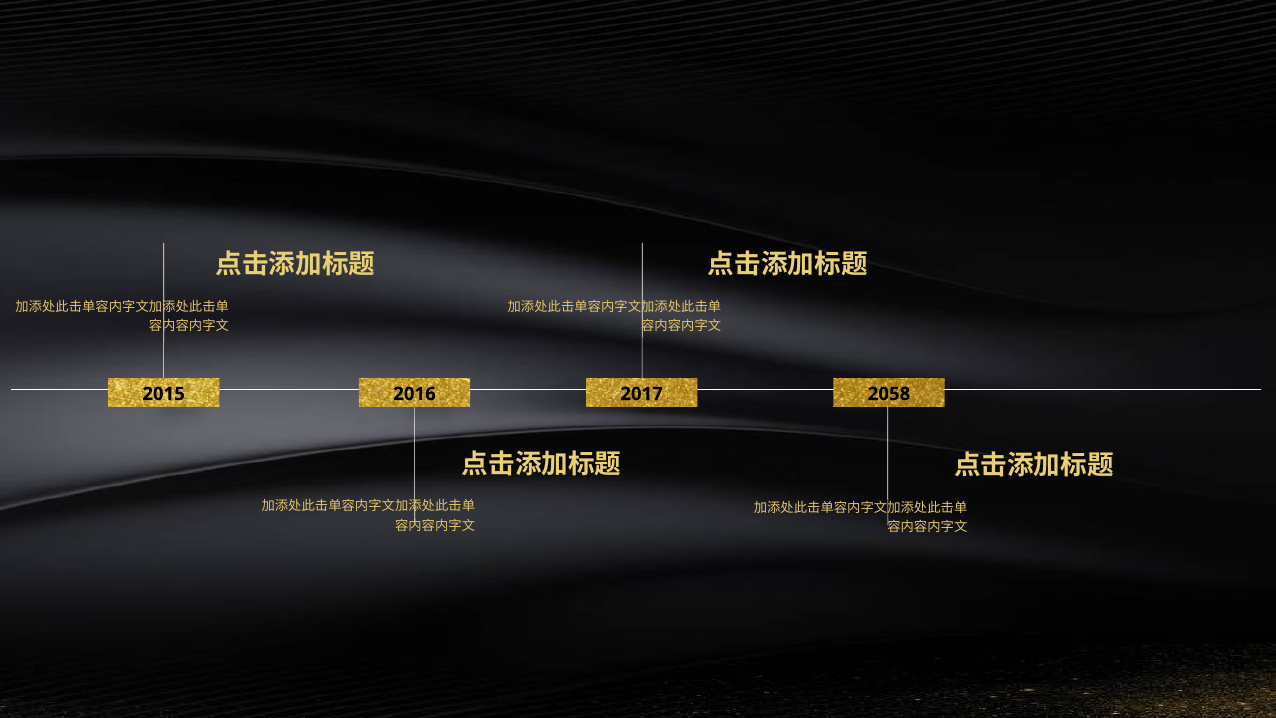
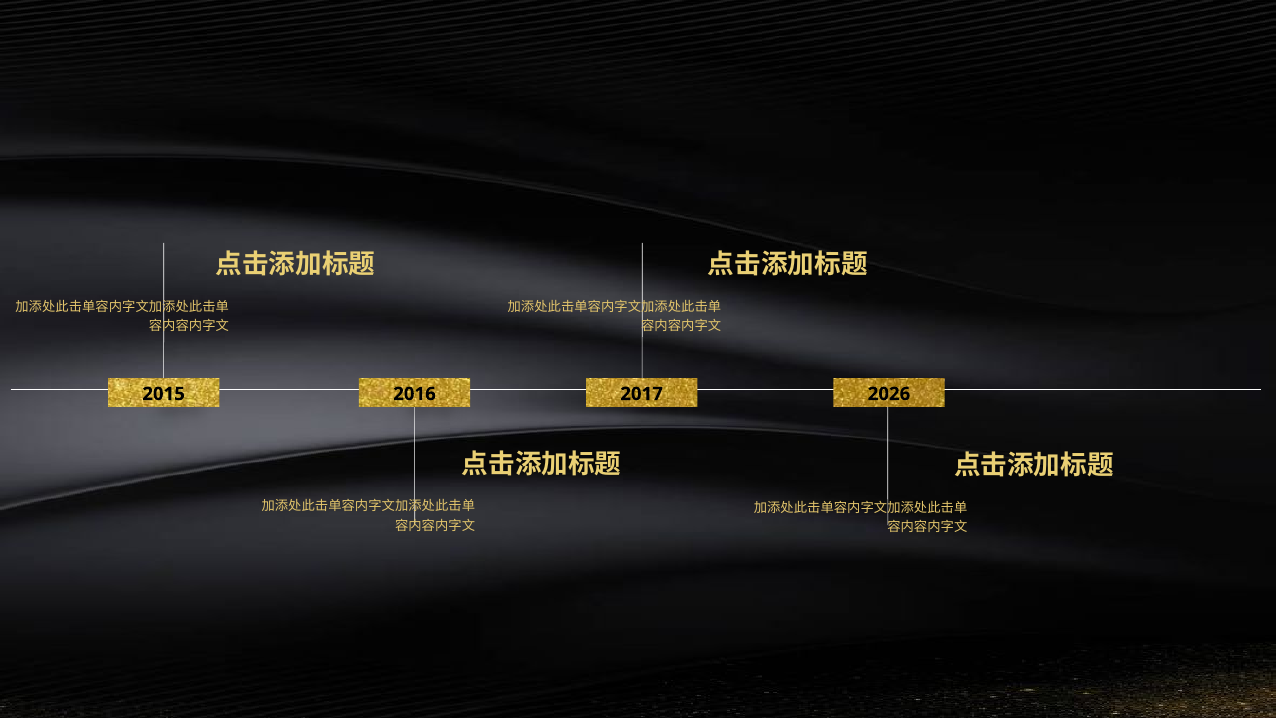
2058: 2058 -> 2026 (889, 394)
